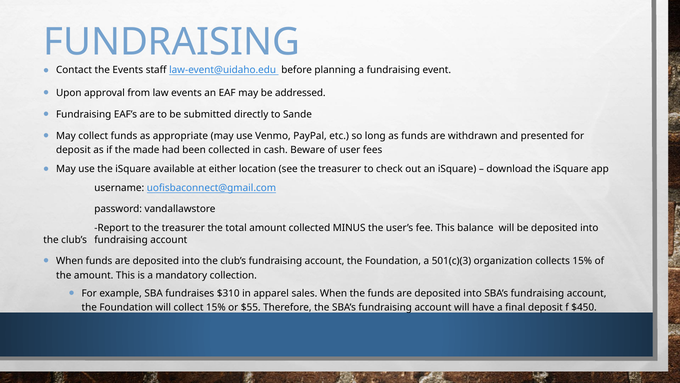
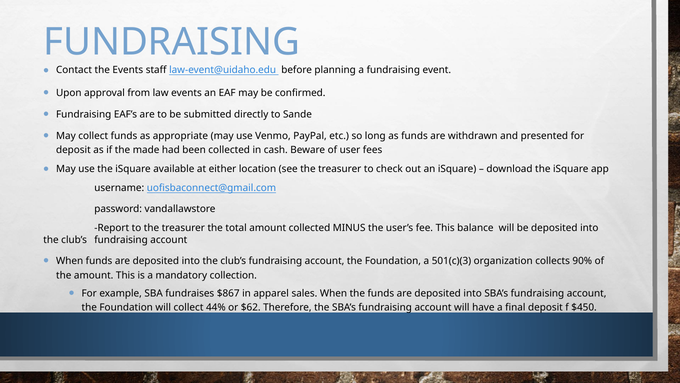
addressed: addressed -> confirmed (300, 93)
collects 15%: 15% -> 90% (582, 261)
$310: $310 -> $867 (228, 293)
collect 15%: 15% -> 44% (216, 307)
$55: $55 -> $62 (251, 307)
